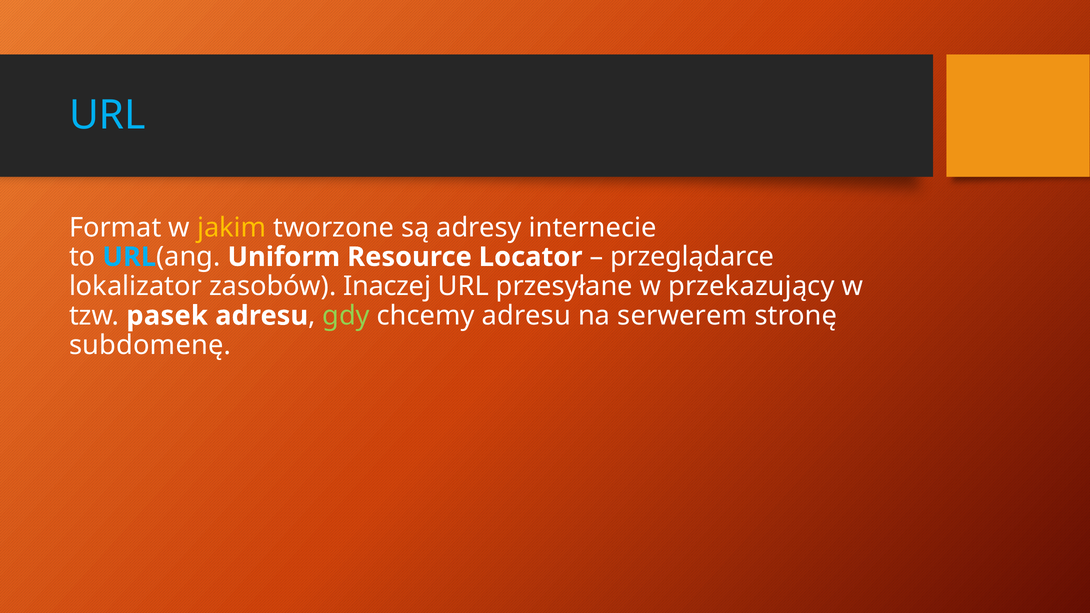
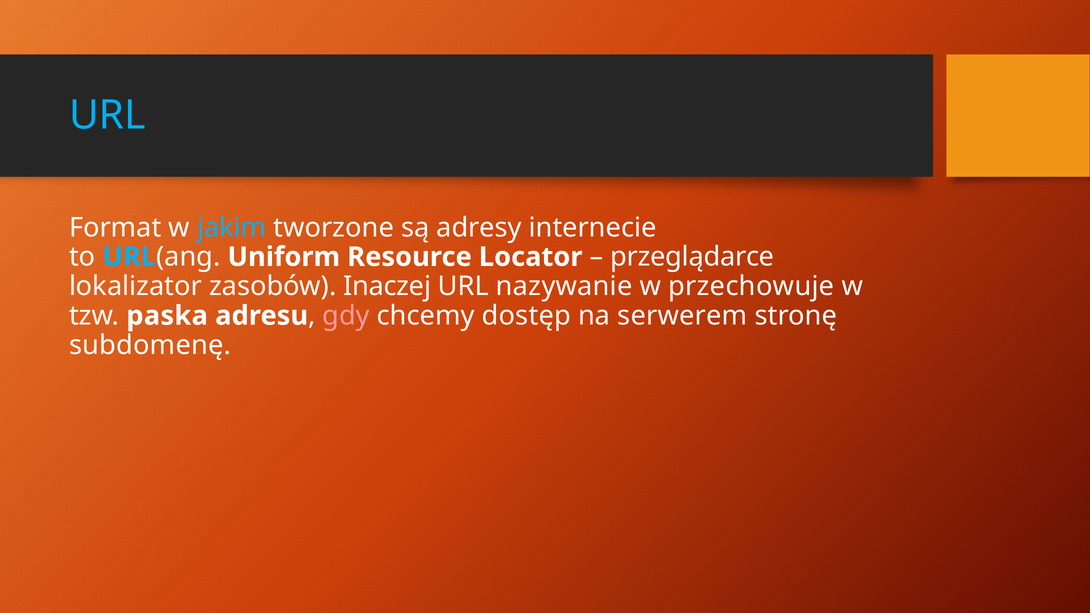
jakim colour: yellow -> light blue (232, 228)
przesyłane: przesyłane -> nazywanie (564, 286)
przekazujący: przekazujący -> przechowuje (751, 286)
pasek: pasek -> paska (167, 316)
gdy colour: light green -> pink (346, 316)
chcemy adresu: adresu -> dostęp (526, 316)
